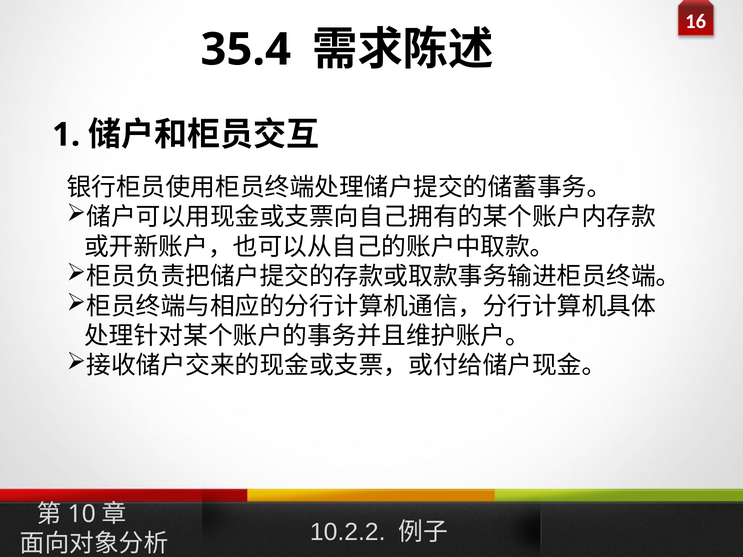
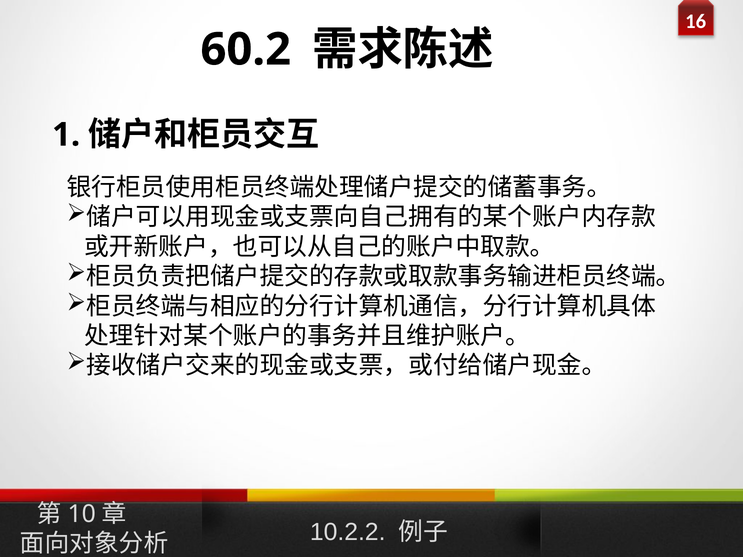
35.4: 35.4 -> 60.2 (246, 50)
